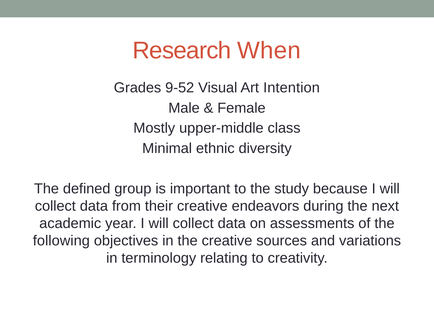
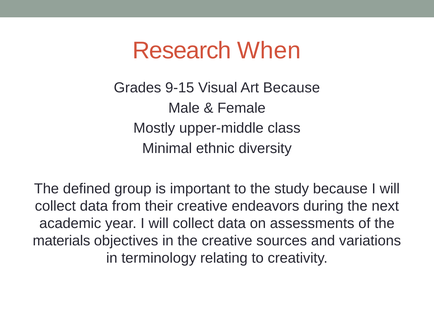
9-52: 9-52 -> 9-15 (180, 88)
Art Intention: Intention -> Because (292, 88)
following: following -> materials (61, 241)
